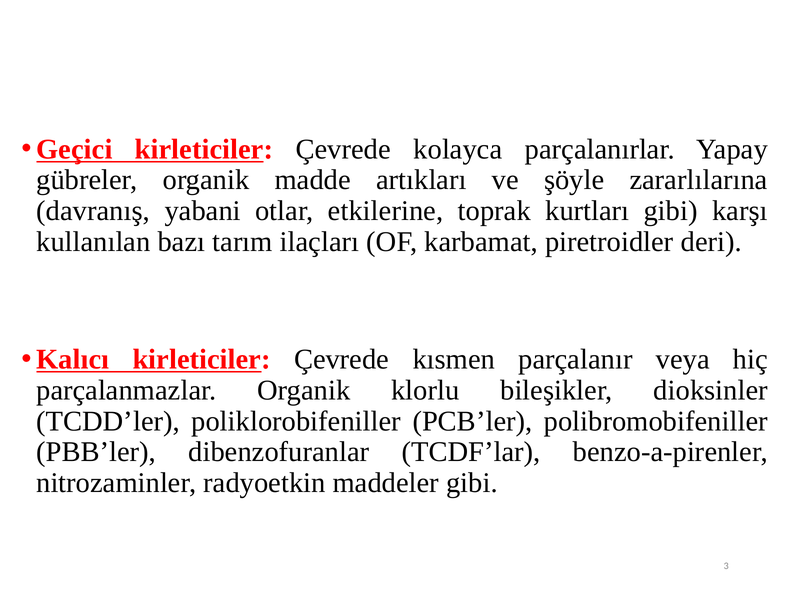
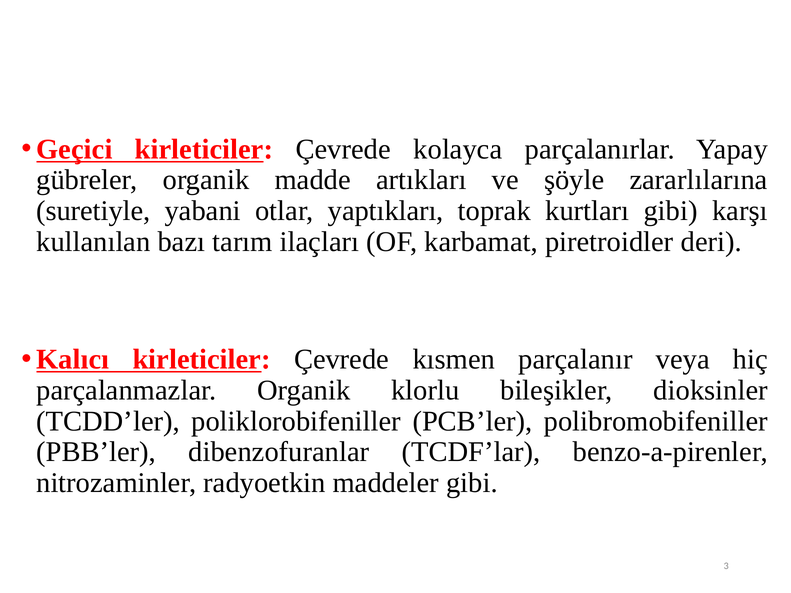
davranış: davranış -> suretiyle (93, 211)
etkilerine: etkilerine -> yaptıkları (386, 211)
